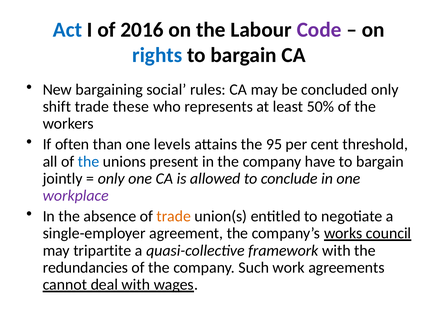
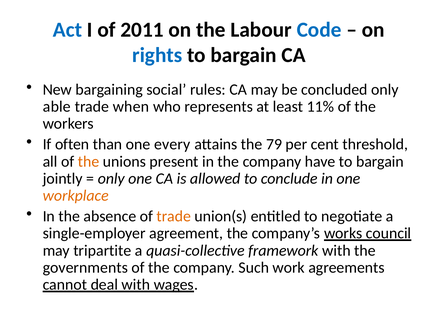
2016: 2016 -> 2011 (142, 30)
Code colour: purple -> blue (319, 30)
shift: shift -> able (57, 107)
these: these -> when (131, 107)
50%: 50% -> 11% (320, 107)
levels: levels -> every (172, 144)
95: 95 -> 79 (274, 144)
the colour: blue -> orange (89, 161)
workplace colour: purple -> orange (76, 195)
redundancies: redundancies -> governments (85, 267)
